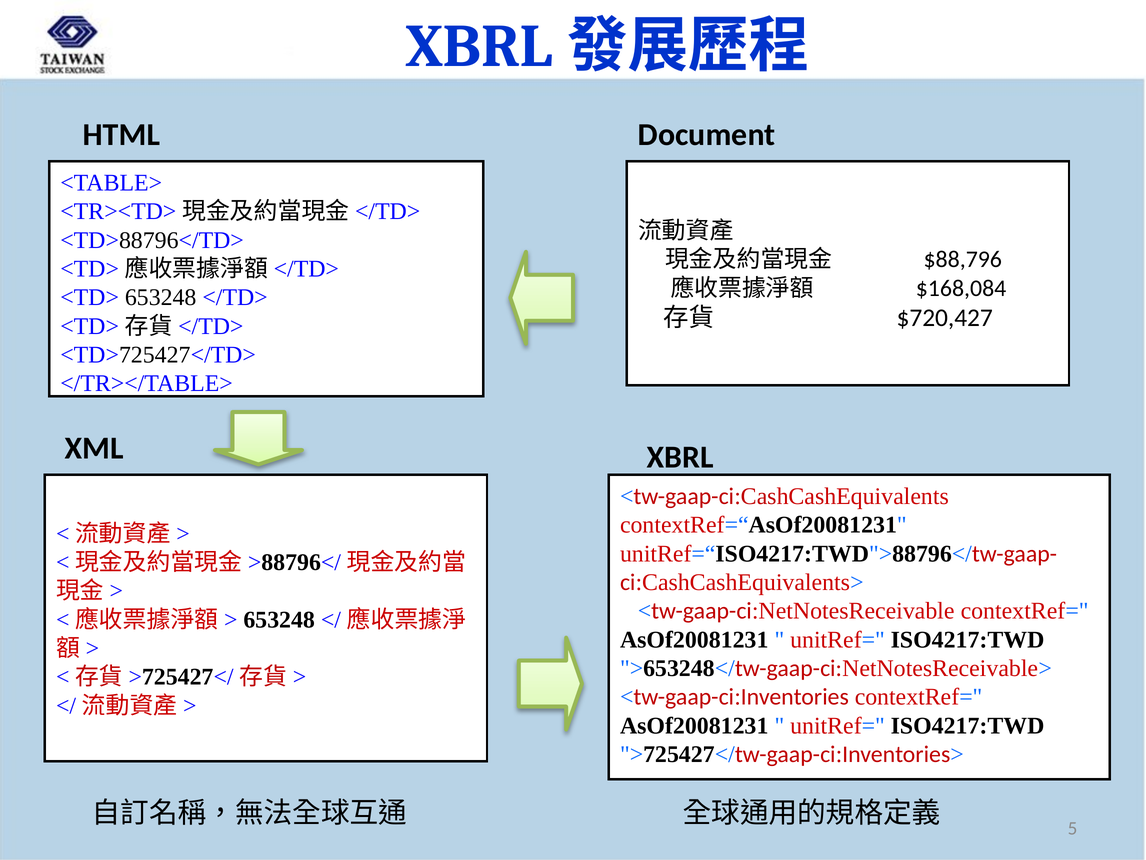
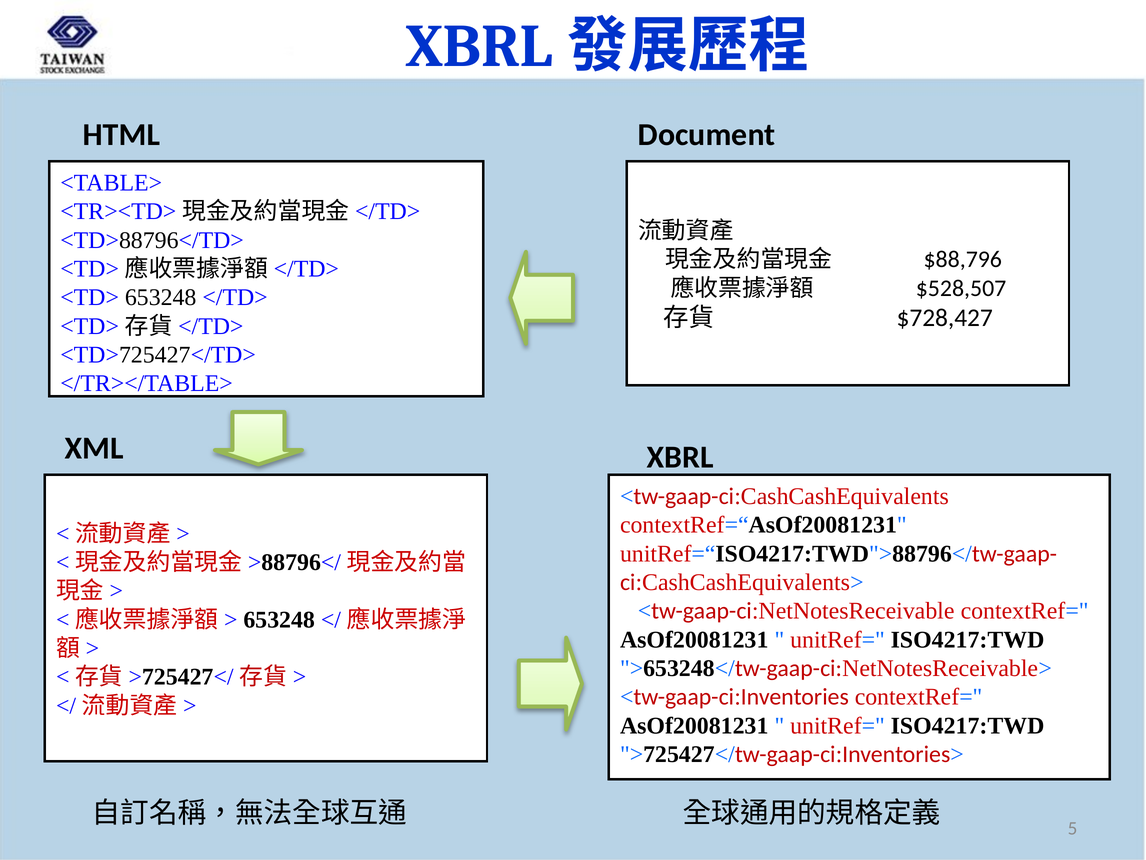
$168,084: $168,084 -> $528,507 (961, 288)
$720,427: $720,427 -> $728,427 (945, 318)
